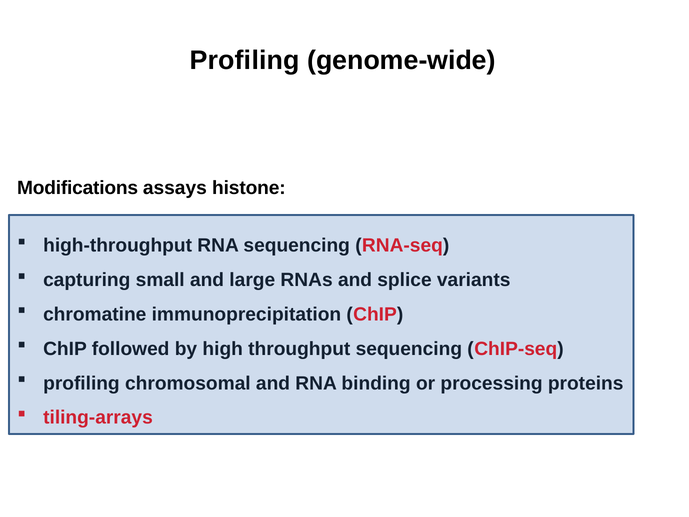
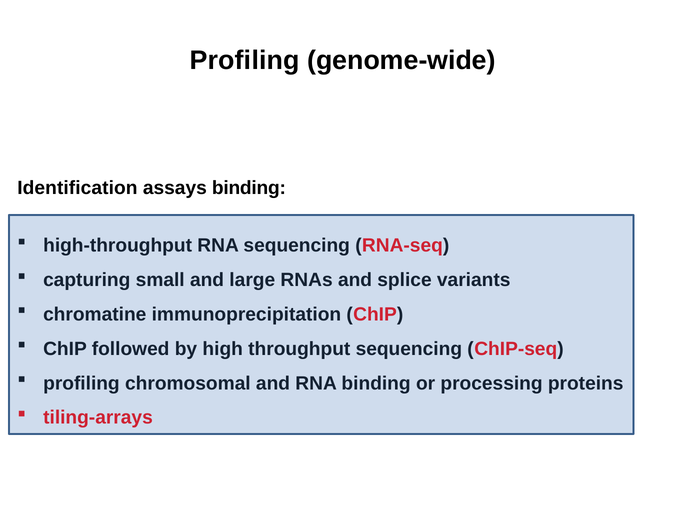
Modifications: Modifications -> Identification (77, 188)
assays histone: histone -> binding (249, 188)
